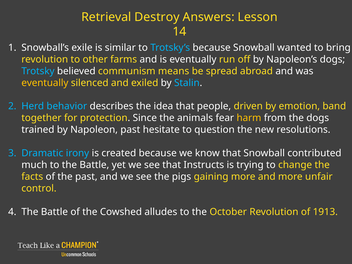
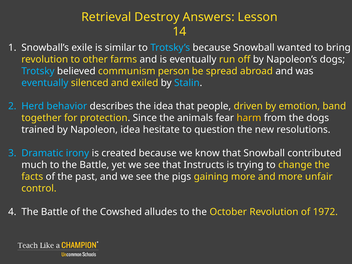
means: means -> person (174, 71)
eventually colour: yellow -> light blue (45, 83)
Napoleon past: past -> idea (130, 130)
1913: 1913 -> 1972 (325, 212)
